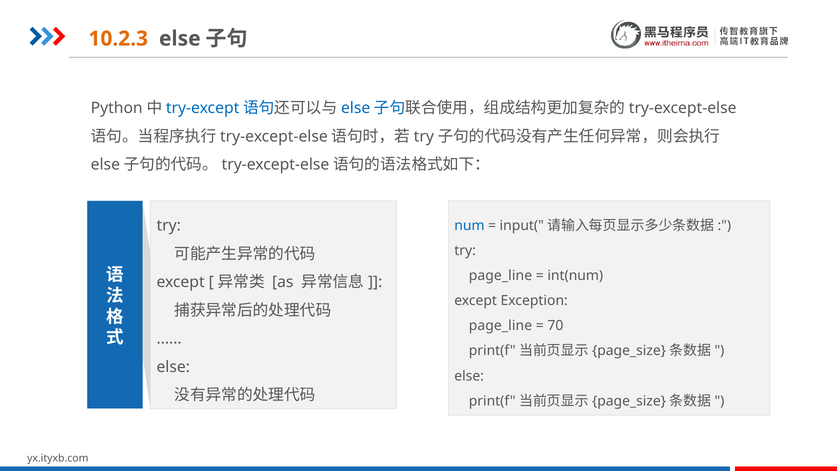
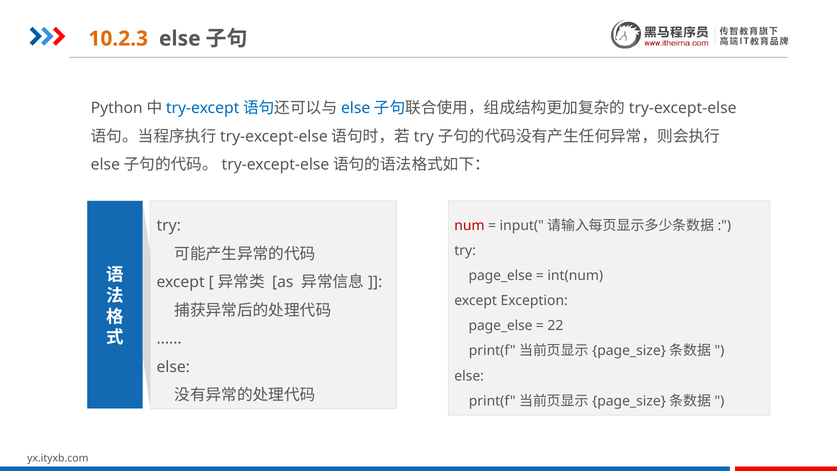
num colour: blue -> red (469, 225)
page_line: page_line -> page_else (501, 276)
page_line: page_line -> page_else (501, 326)
70: 70 -> 22 (555, 326)
